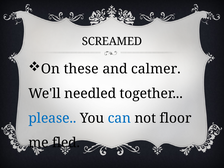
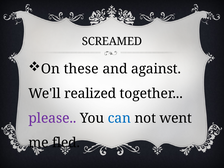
calmer: calmer -> against (156, 69)
needled: needled -> realized (90, 94)
please colour: blue -> purple (52, 118)
floor: floor -> went (176, 118)
